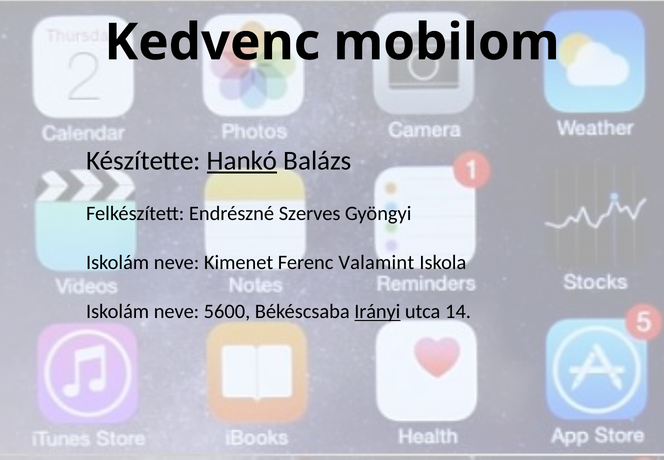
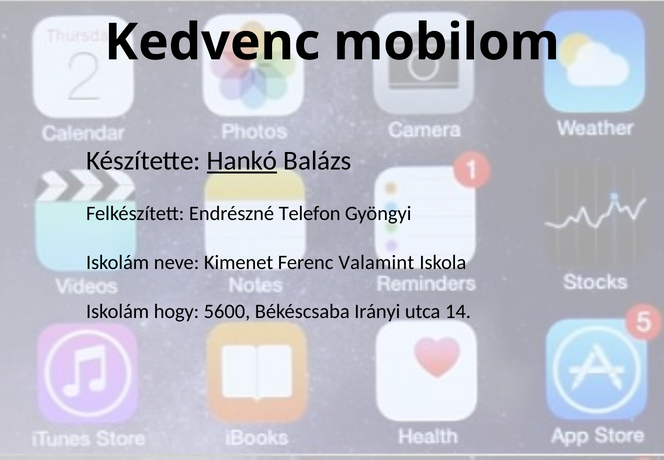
Szerves: Szerves -> Telefon (310, 213)
neve: neve -> hogy (176, 311)
Irányi underline: present -> none (377, 311)
